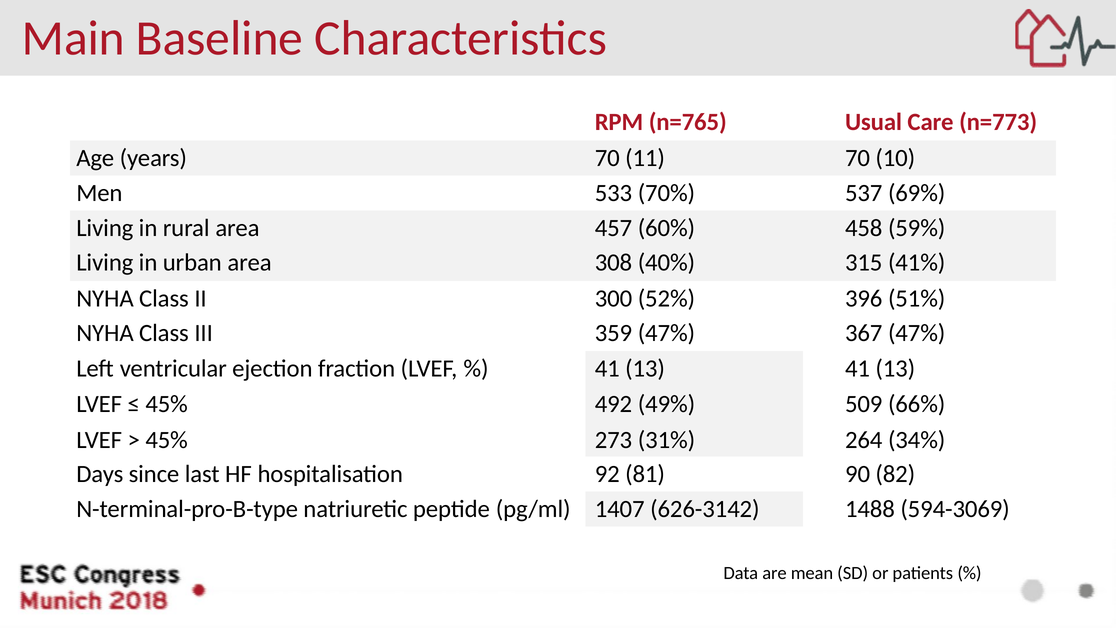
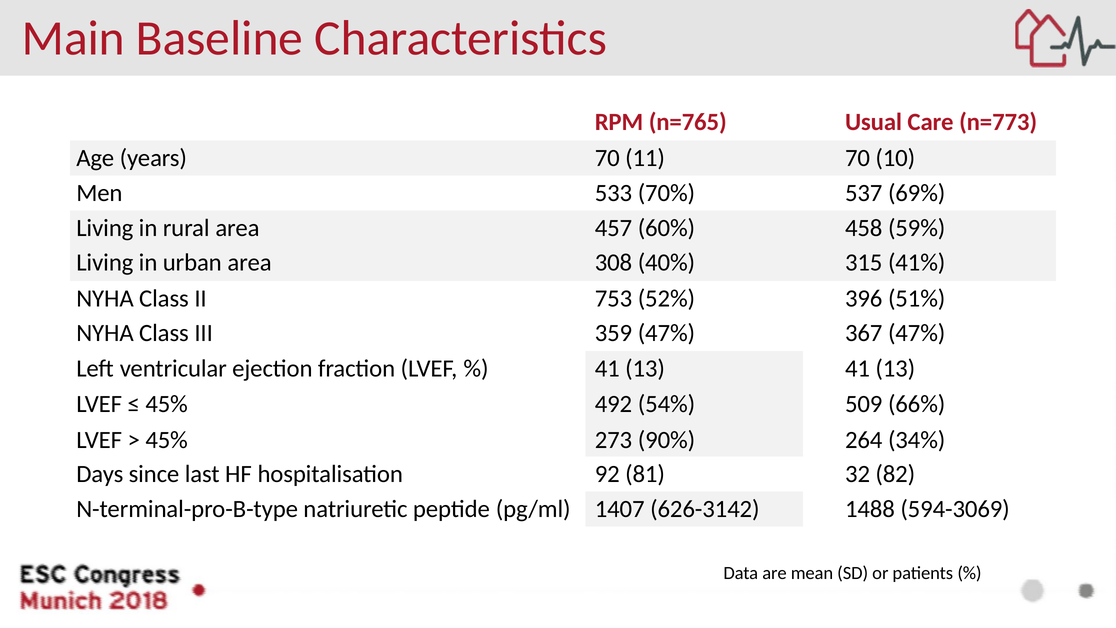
300: 300 -> 753 (614, 298)
49%: 49% -> 54% (667, 404)
31%: 31% -> 90% (667, 440)
90: 90 -> 32 (858, 474)
